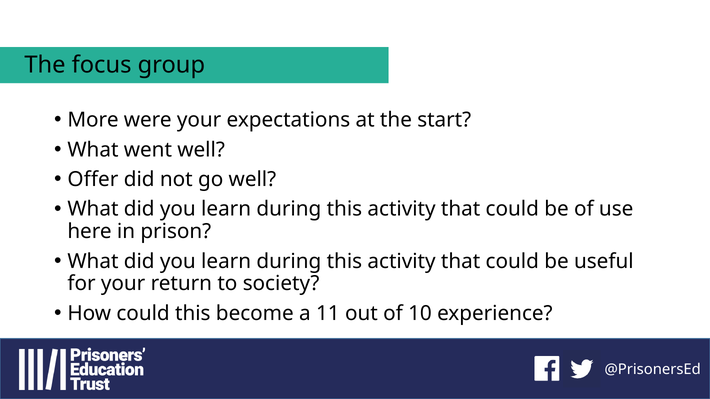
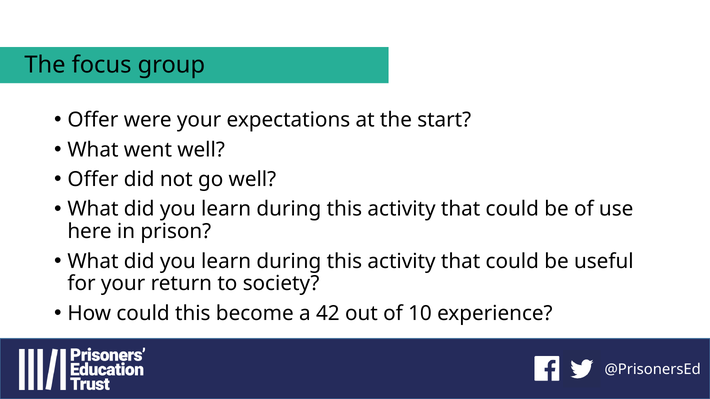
More: More -> Offer (93, 120)
11: 11 -> 42 (328, 314)
